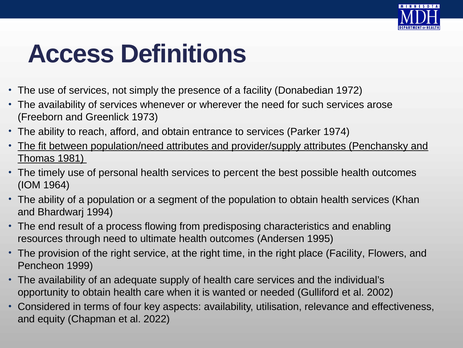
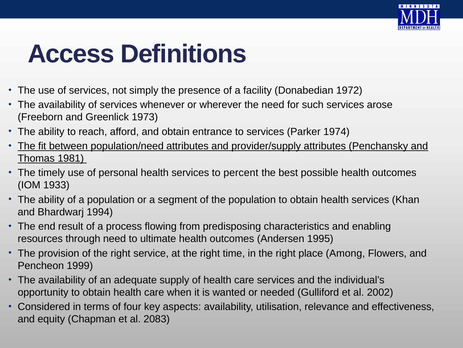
1964: 1964 -> 1933 (56, 185)
place Facility: Facility -> Among (345, 253)
2022: 2022 -> 2083 (157, 319)
